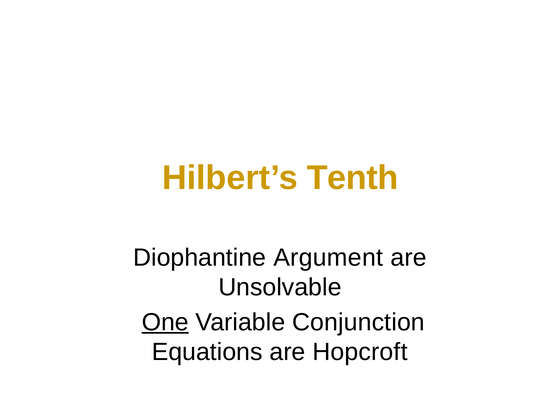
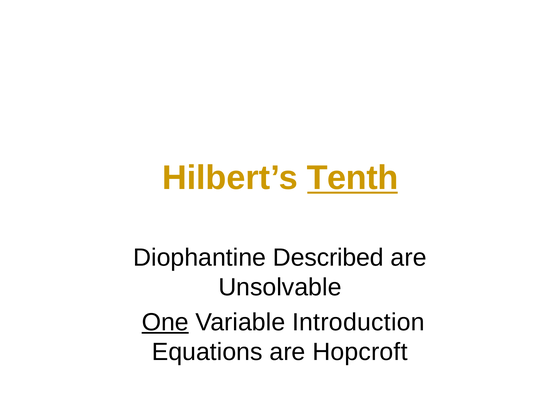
Tenth underline: none -> present (353, 178)
Argument: Argument -> Described (328, 257)
Conjunction: Conjunction -> Introduction (358, 322)
